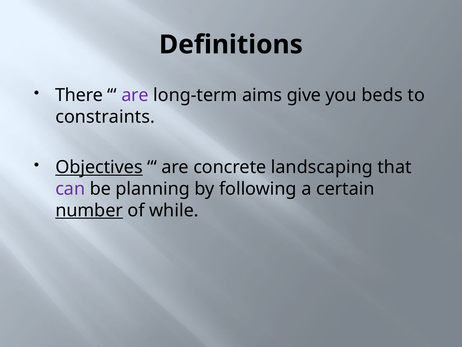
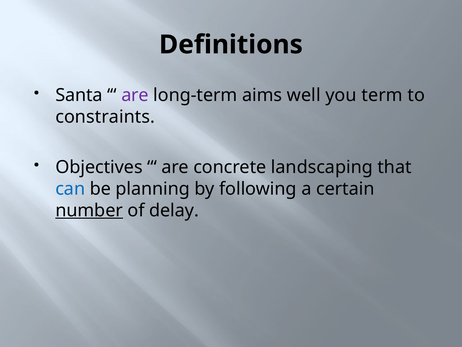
There: There -> Santa (79, 95)
give: give -> well (304, 95)
beds: beds -> term (382, 95)
Objectives underline: present -> none (99, 167)
can colour: purple -> blue (70, 189)
while: while -> delay (174, 210)
